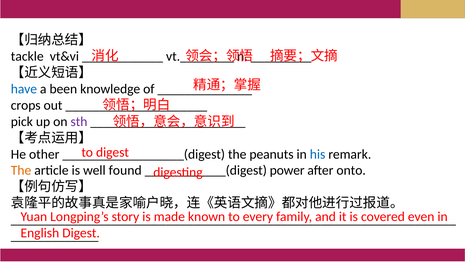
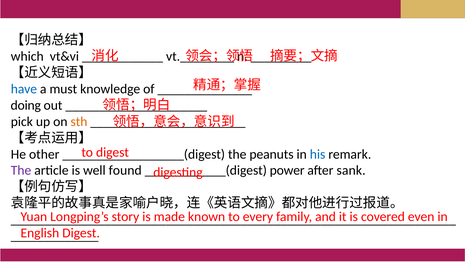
tackle: tackle -> which (27, 56)
been: been -> must (63, 89)
crops: crops -> doing (26, 105)
sth colour: purple -> orange (79, 121)
The colour: orange -> purple (21, 170)
onto: onto -> sank (351, 170)
